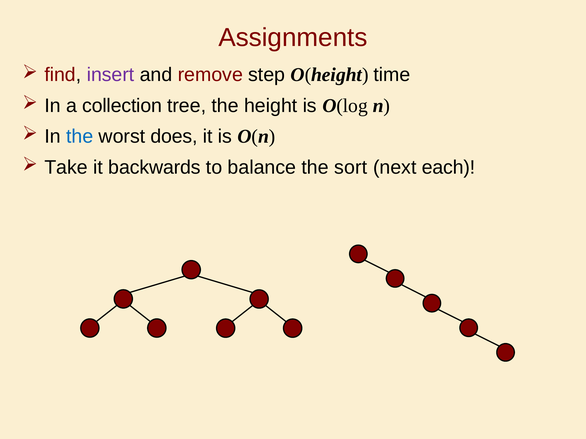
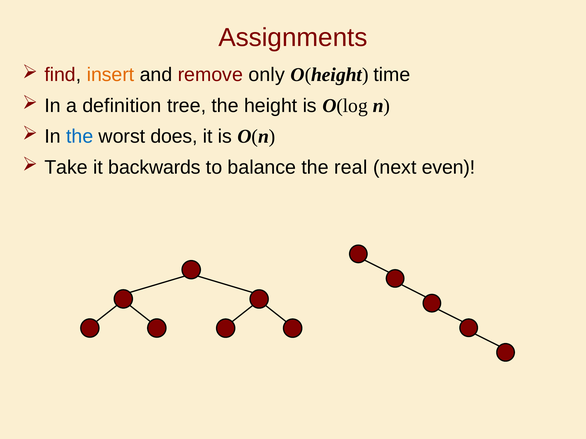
insert colour: purple -> orange (111, 75)
step: step -> only (267, 75)
collection: collection -> definition (122, 106)
sort: sort -> real (351, 167)
each: each -> even (449, 167)
